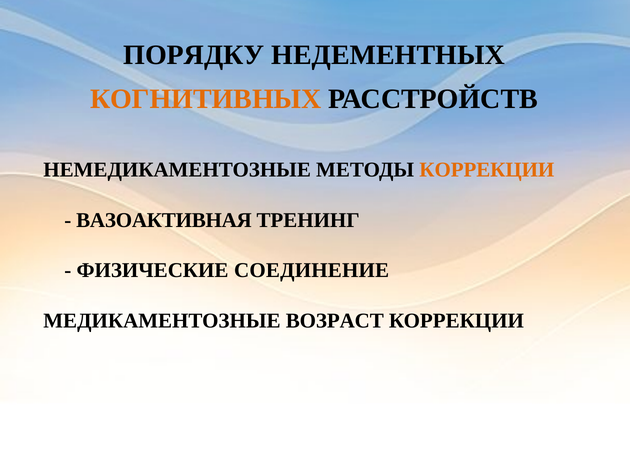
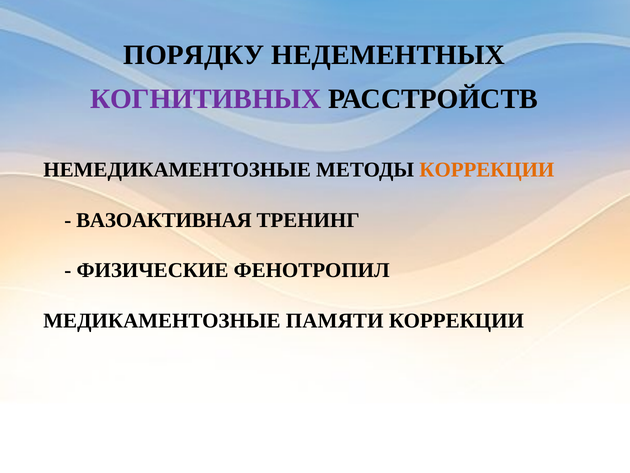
КОГНИТИВНЫХ colour: orange -> purple (206, 99)
СОЕДИНЕНИЕ: СОЕДИНЕНИЕ -> ФЕНОТРОПИЛ (312, 270)
ВОЗРАСТ: ВОЗРАСТ -> ПАМЯТИ (335, 321)
